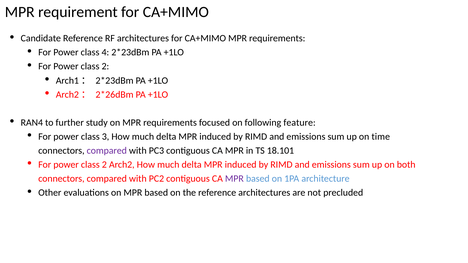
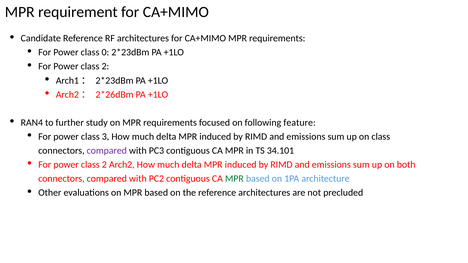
4: 4 -> 0 (105, 52)
on time: time -> class (381, 137)
18.101: 18.101 -> 34.101 (280, 151)
MPR colour: purple -> green (234, 179)
